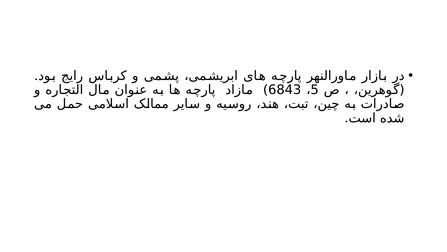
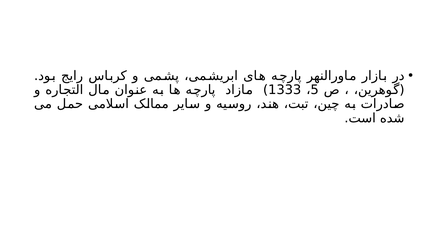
6843: 6843 -> 1333 (285, 90)
